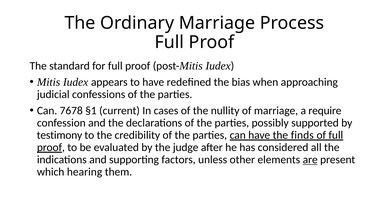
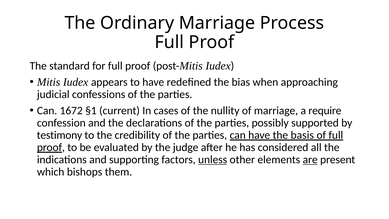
7678: 7678 -> 1672 (71, 111)
finds: finds -> basis (302, 135)
unless underline: none -> present (213, 159)
hearing: hearing -> bishops (85, 172)
